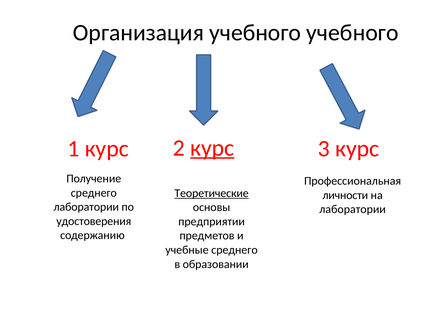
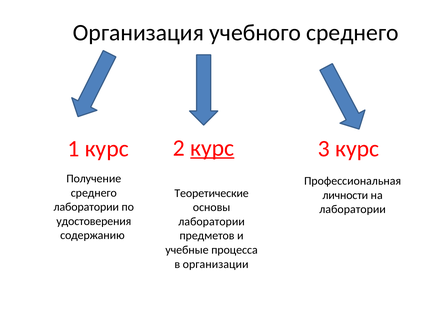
учебного учебного: учебного -> среднего (352, 33)
Теоретические underline: present -> none (212, 193)
предприятии: предприятии -> лаборатории (212, 222)
учебные среднего: среднего -> процесса (234, 250)
образовании: образовании -> организации (216, 265)
